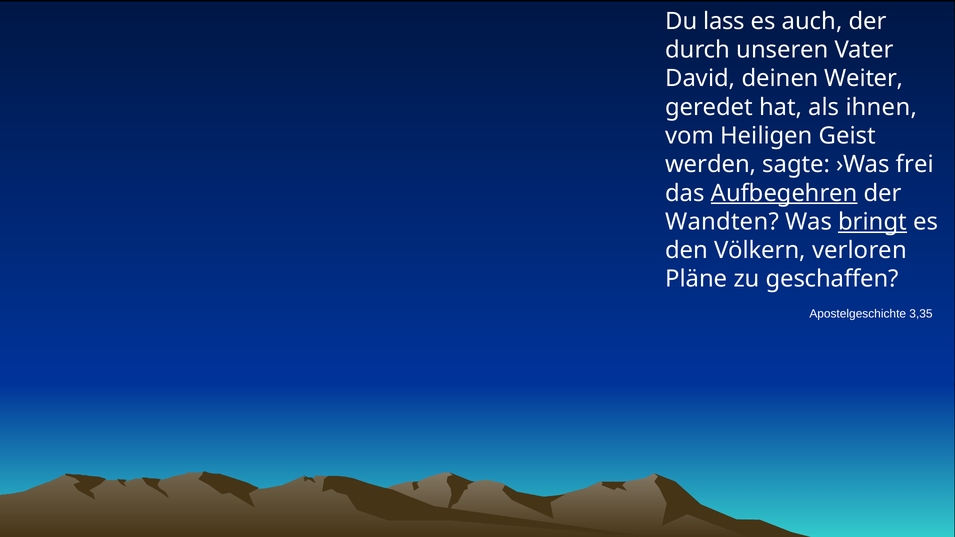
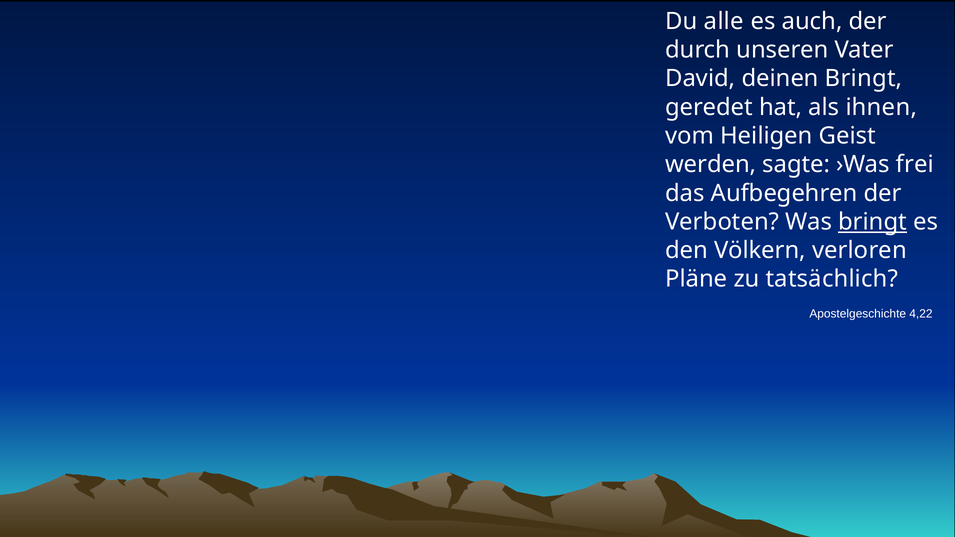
lass: lass -> alle (724, 21)
deinen Weiter: Weiter -> Bringt (864, 79)
Aufbegehren underline: present -> none (784, 193)
Wandten: Wandten -> Verboten (722, 222)
geschaffen: geschaffen -> tatsächlich (832, 279)
3,35: 3,35 -> 4,22 (921, 314)
